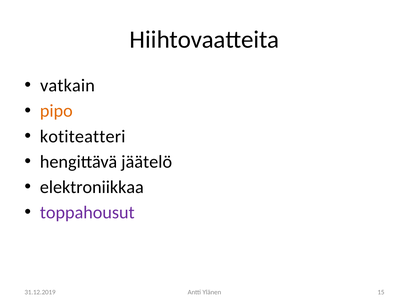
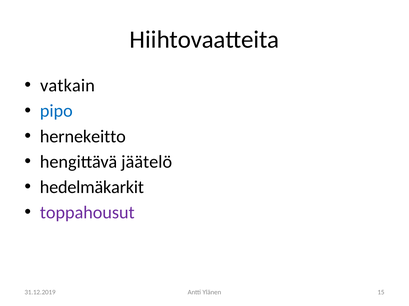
pipo colour: orange -> blue (56, 111)
kotiteatteri: kotiteatteri -> hernekeitto (83, 137)
elektroniikkaa: elektroniikkaa -> hedelmäkarkit (92, 188)
